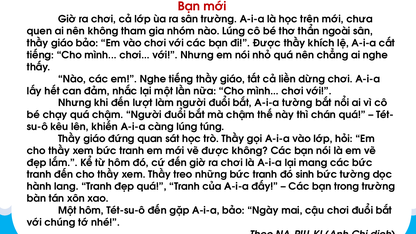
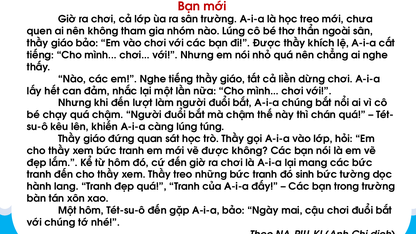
học trên: trên -> treo (310, 19)
A-i-a tường: tường -> chúng (297, 103)
